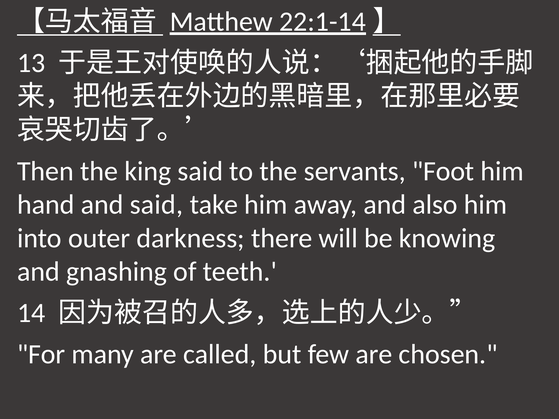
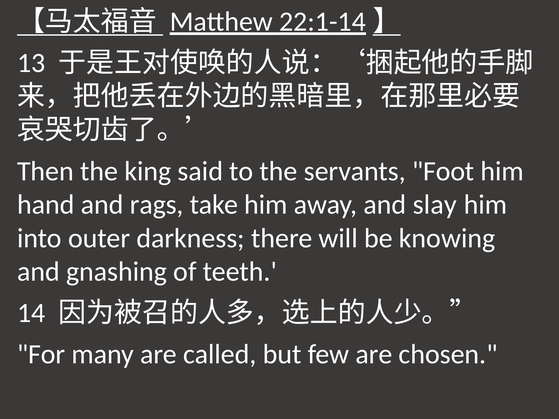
and said: said -> rags (157, 205)
also: also -> slay (435, 205)
